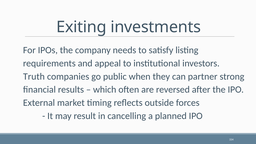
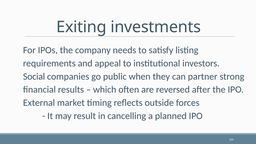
Truth: Truth -> Social (34, 76)
